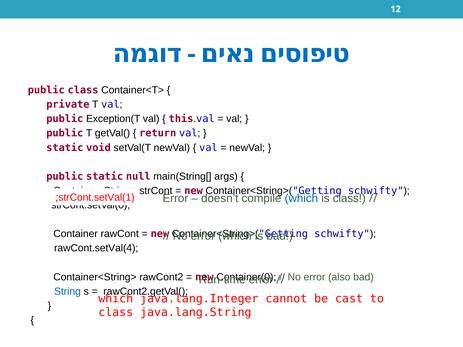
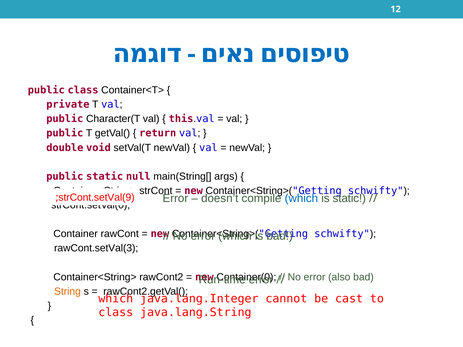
Exception(T: Exception(T -> Character(T (113, 119)
static: static -> double (65, 148)
strCont.setVal(1: strCont.setVal(1 -> strCont.setVal(9 (97, 198)
is class: class -> static (349, 198)
rawCont.setVal(4: rawCont.setVal(4 -> rawCont.setVal(3 (96, 248)
String colour: blue -> orange (67, 292)
